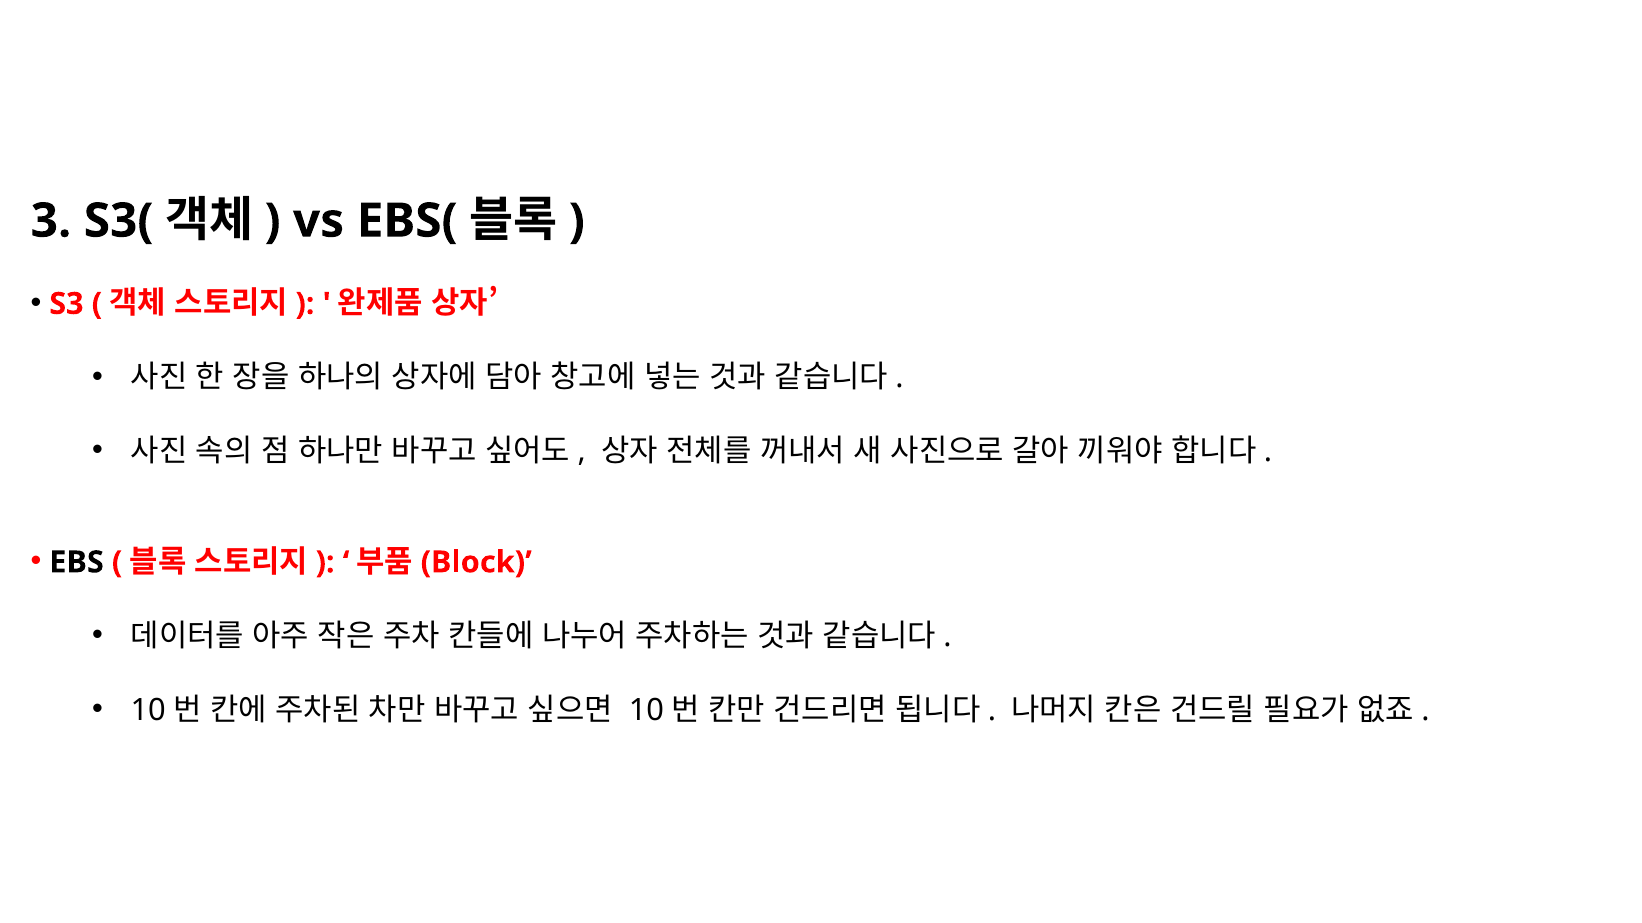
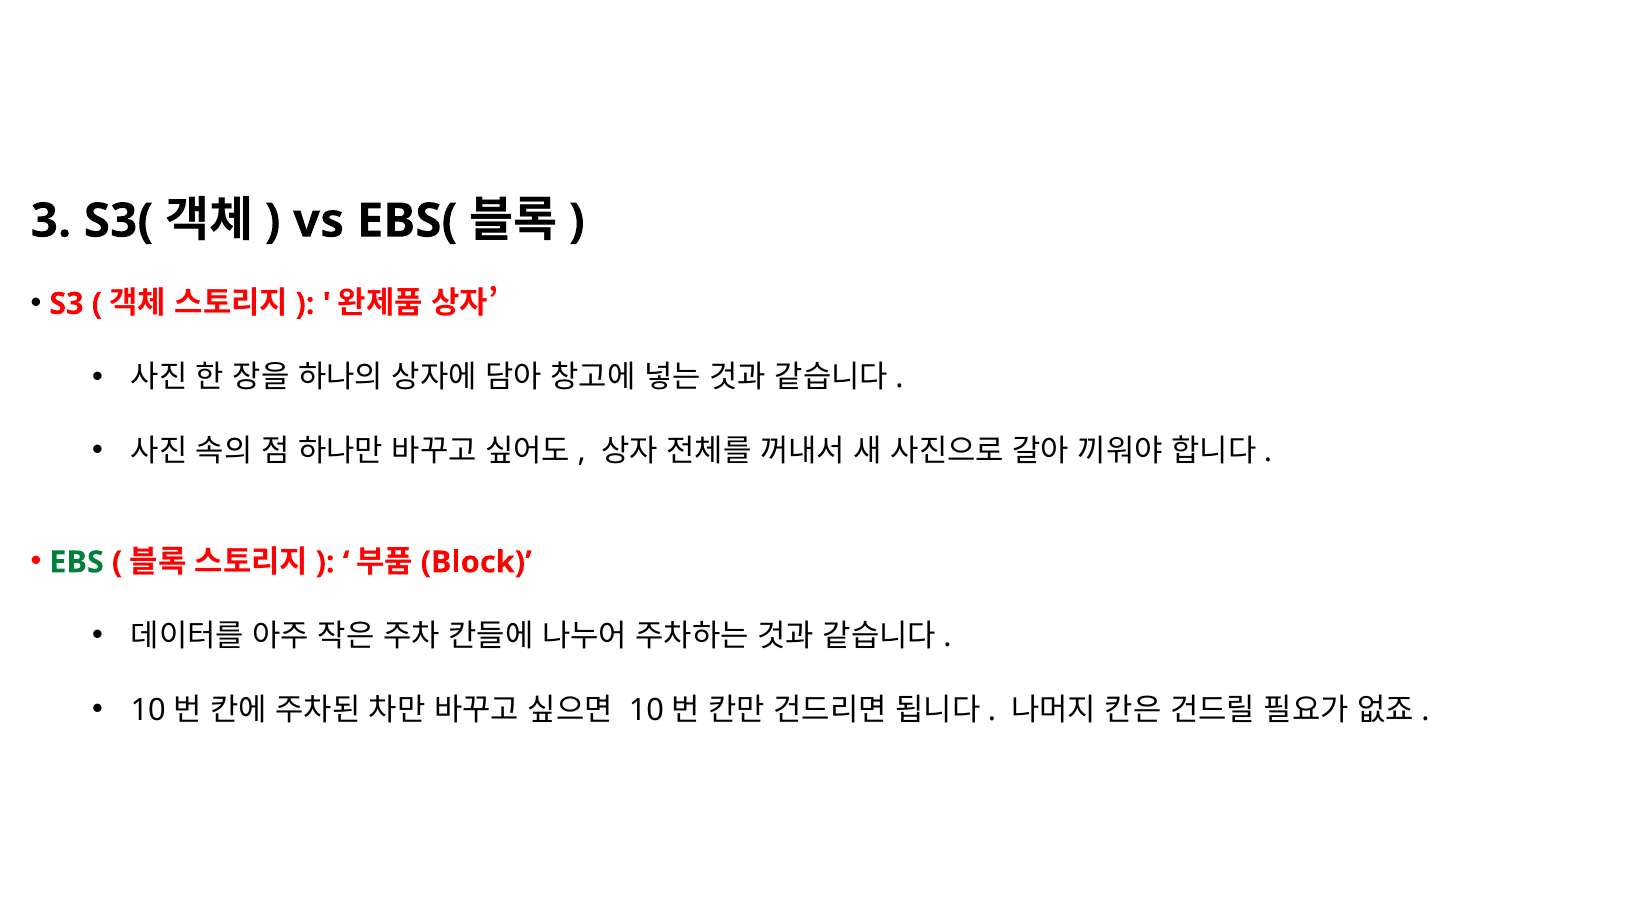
EBS colour: black -> green (77, 563)
